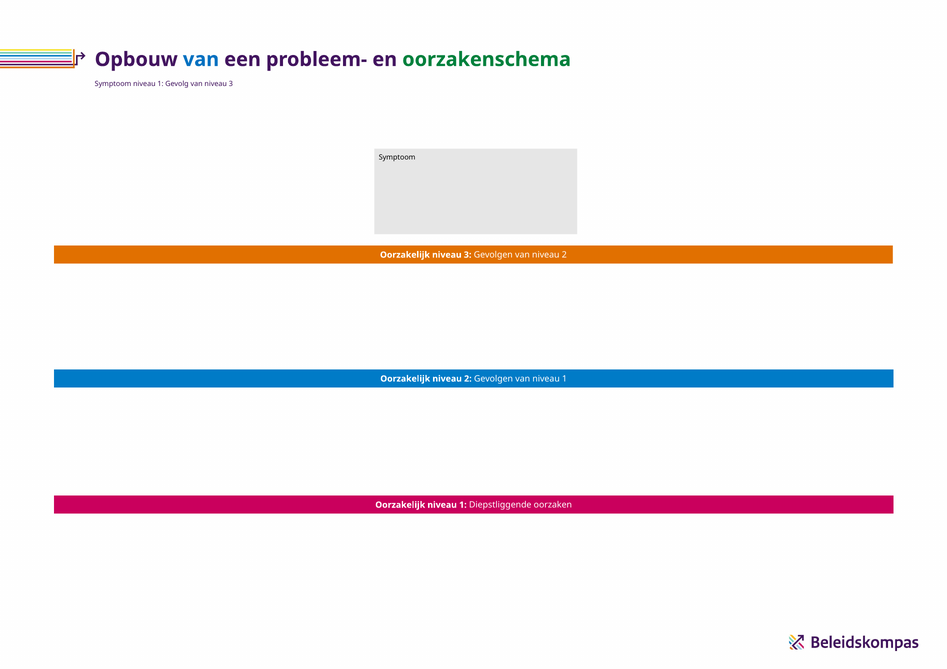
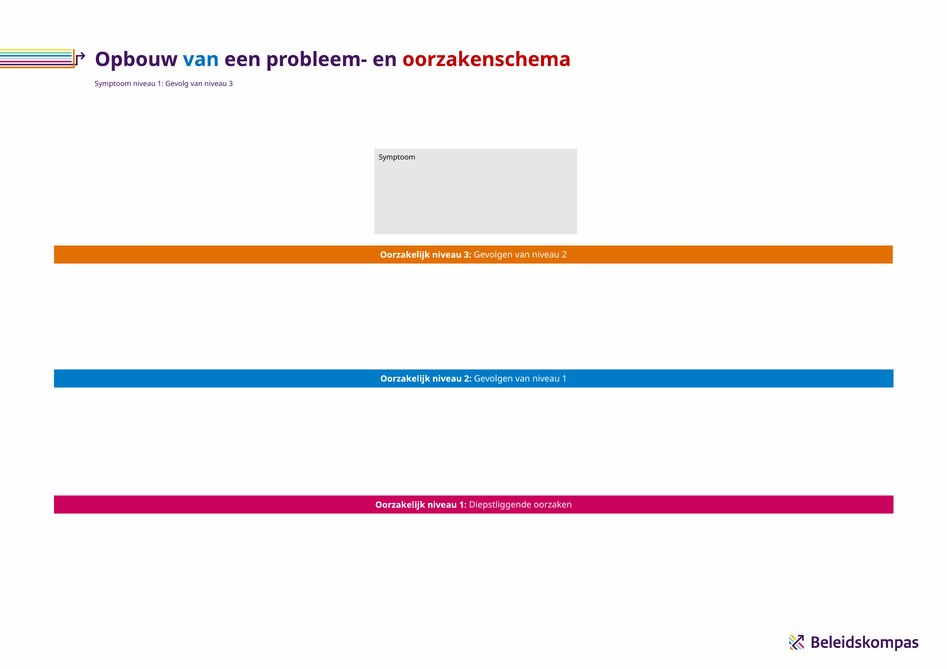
oorzakenschema colour: green -> red (487, 60)
